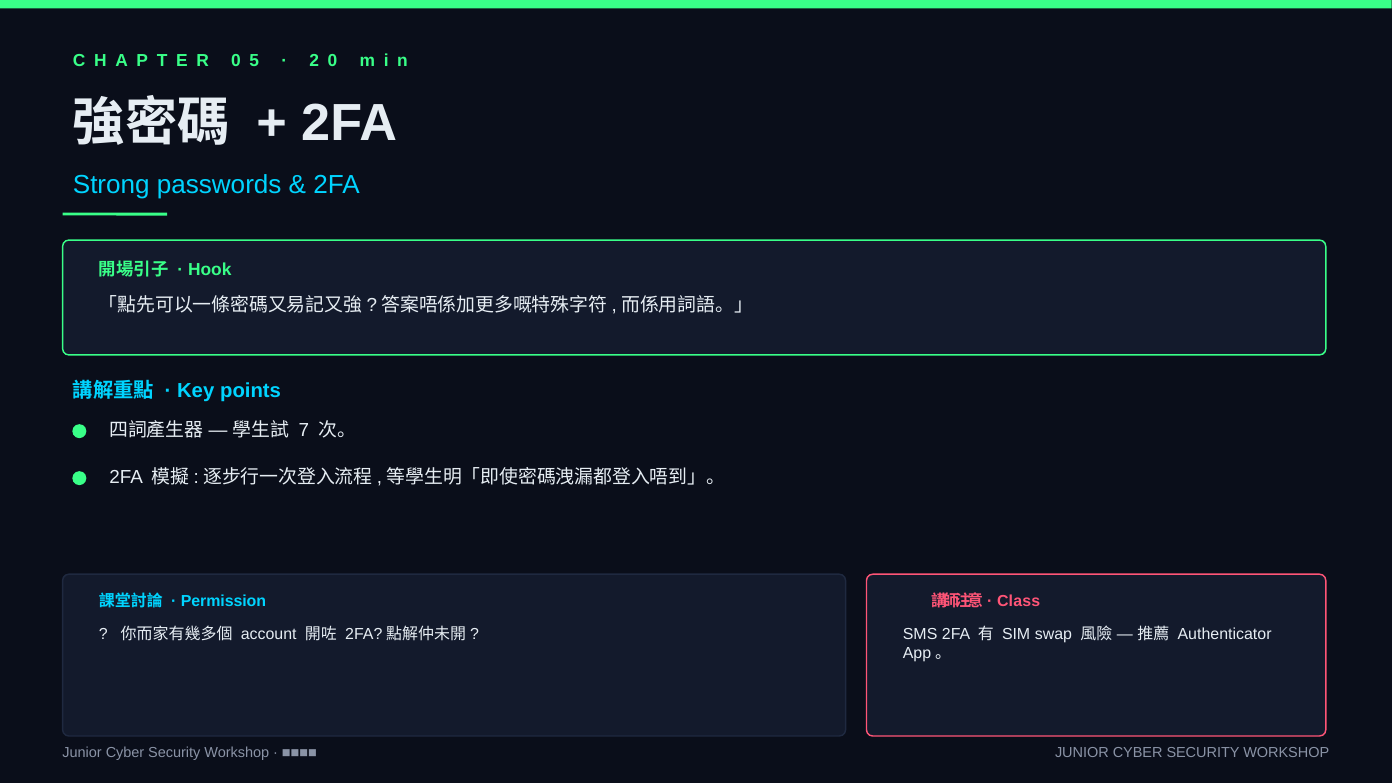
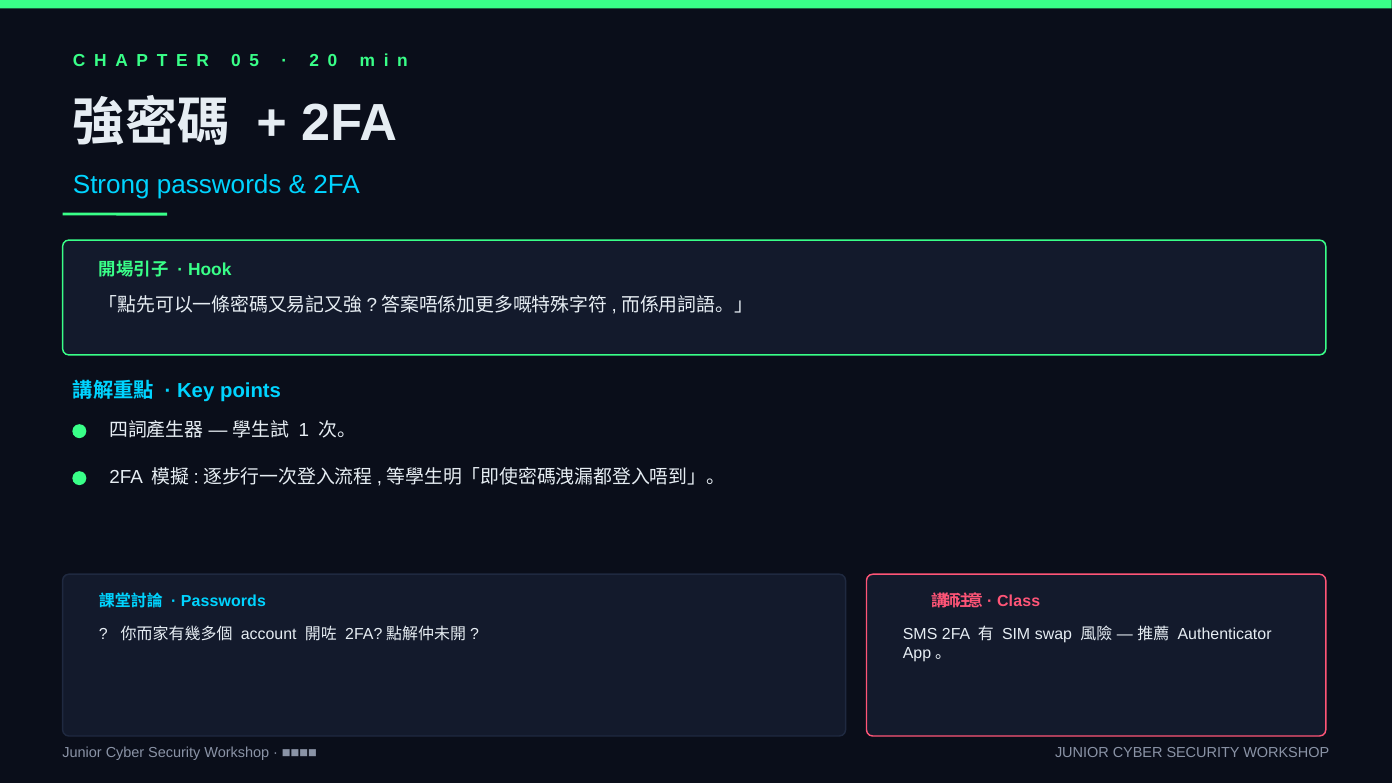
7: 7 -> 1 (304, 430)
Permission: Permission -> Passwords (223, 601)
